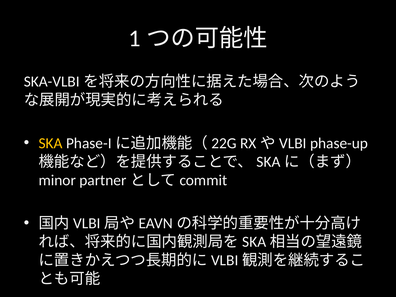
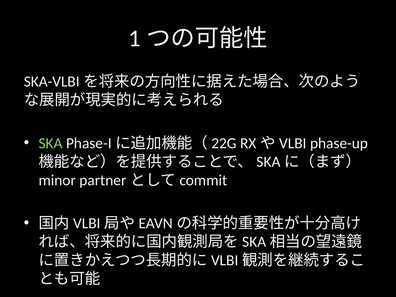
SKA colour: yellow -> light green (51, 143)
